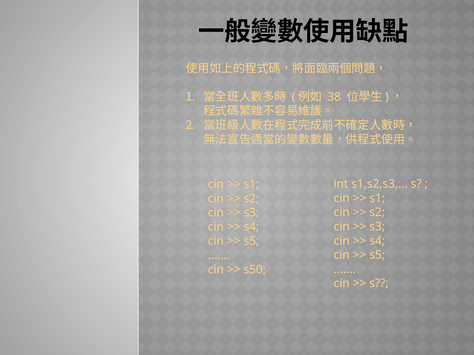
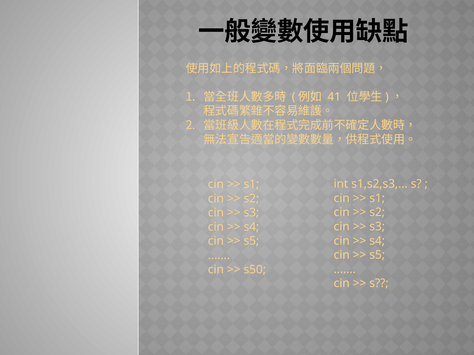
38: 38 -> 41 (334, 97)
